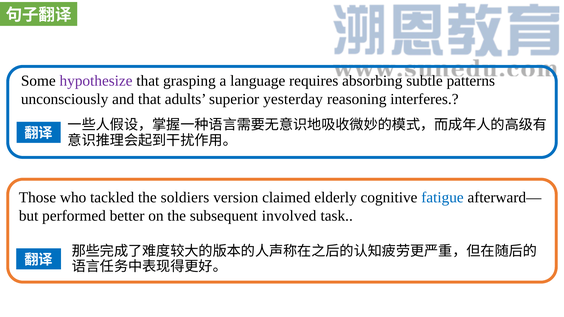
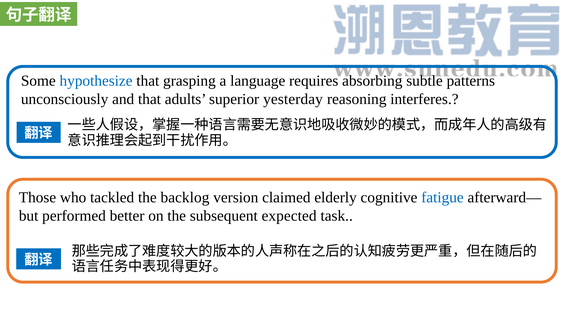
hypothesize colour: purple -> blue (96, 81)
soldiers: soldiers -> backlog (185, 197)
involved: involved -> expected (289, 216)
